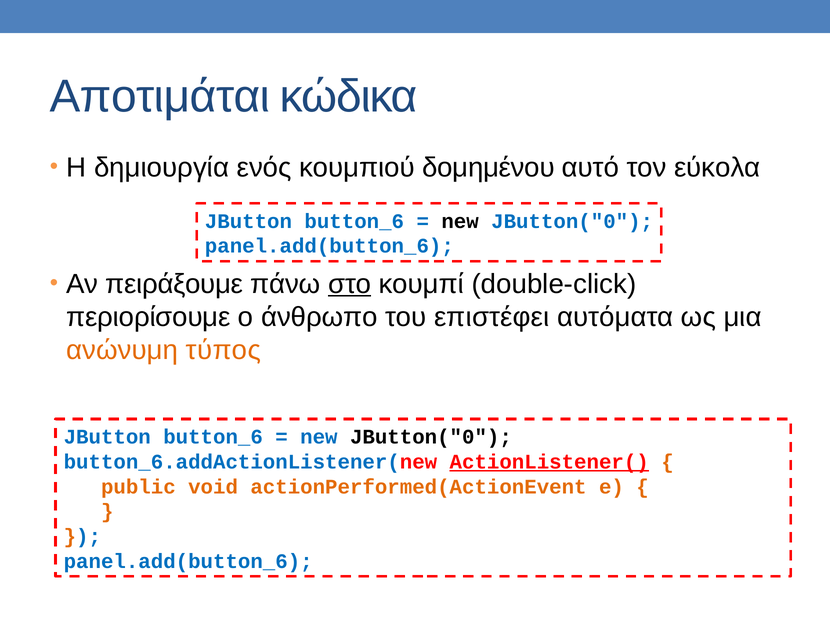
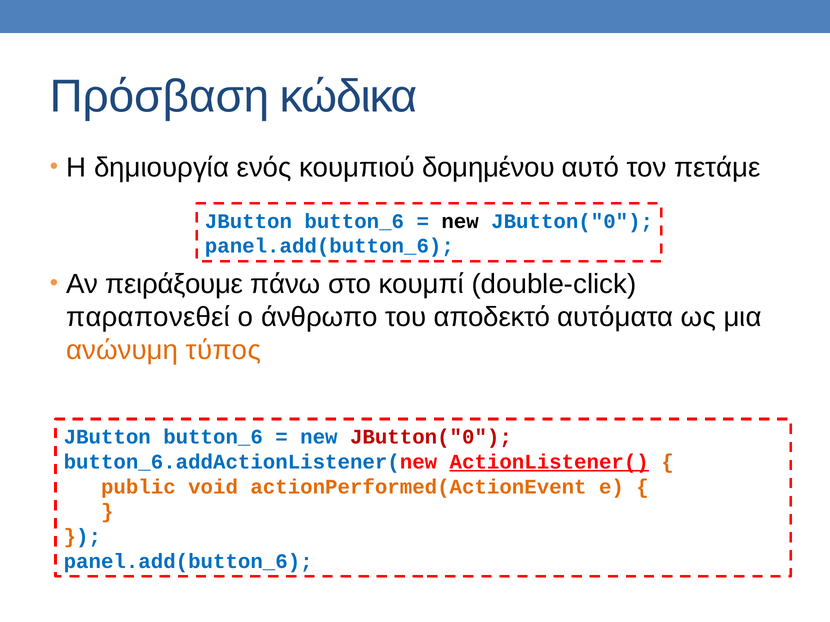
Αποτιμάται: Αποτιμάται -> Πρόσβαση (160, 97)
εύκολα: εύκολα -> πετάμε (717, 168)
στο underline: present -> none (350, 284)
περιορίσουμε: περιορίσουμε -> παραπονεθεί (148, 317)
επιστέφει: επιστέφει -> αποδεκτό (492, 317)
JButton("0 colour: black -> red (431, 437)
